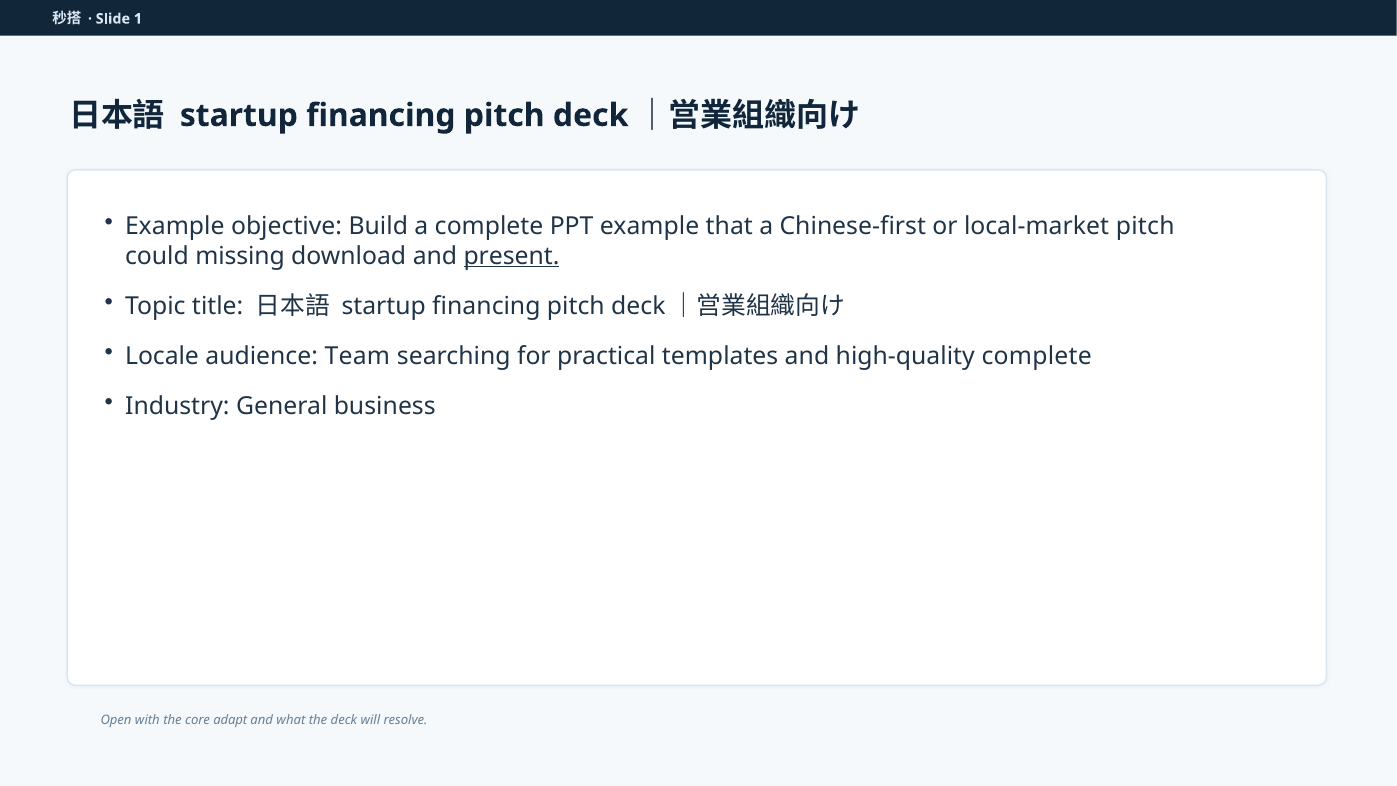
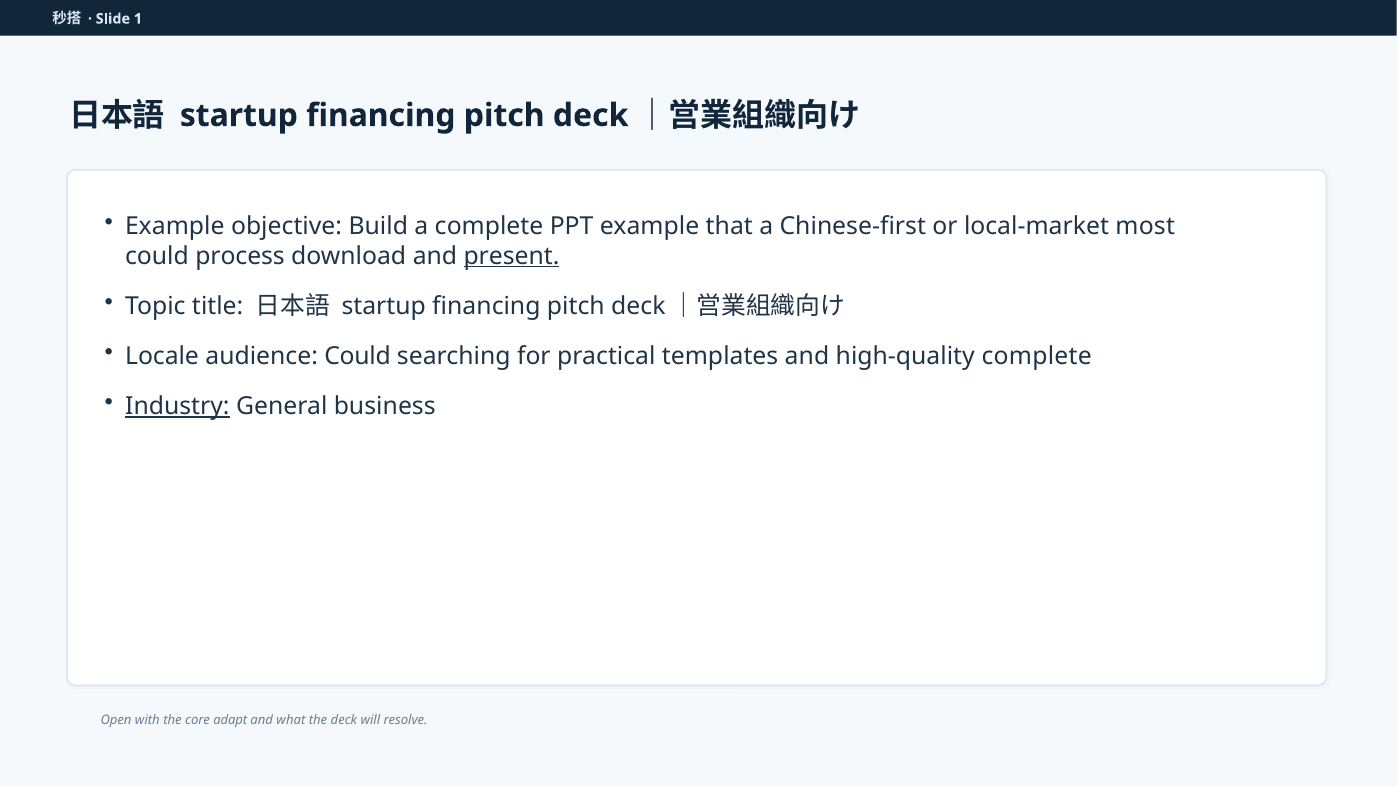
local-market pitch: pitch -> most (1145, 226)
missing: missing -> process (240, 256)
audience Team: Team -> Could (358, 356)
Industry underline: none -> present (177, 406)
